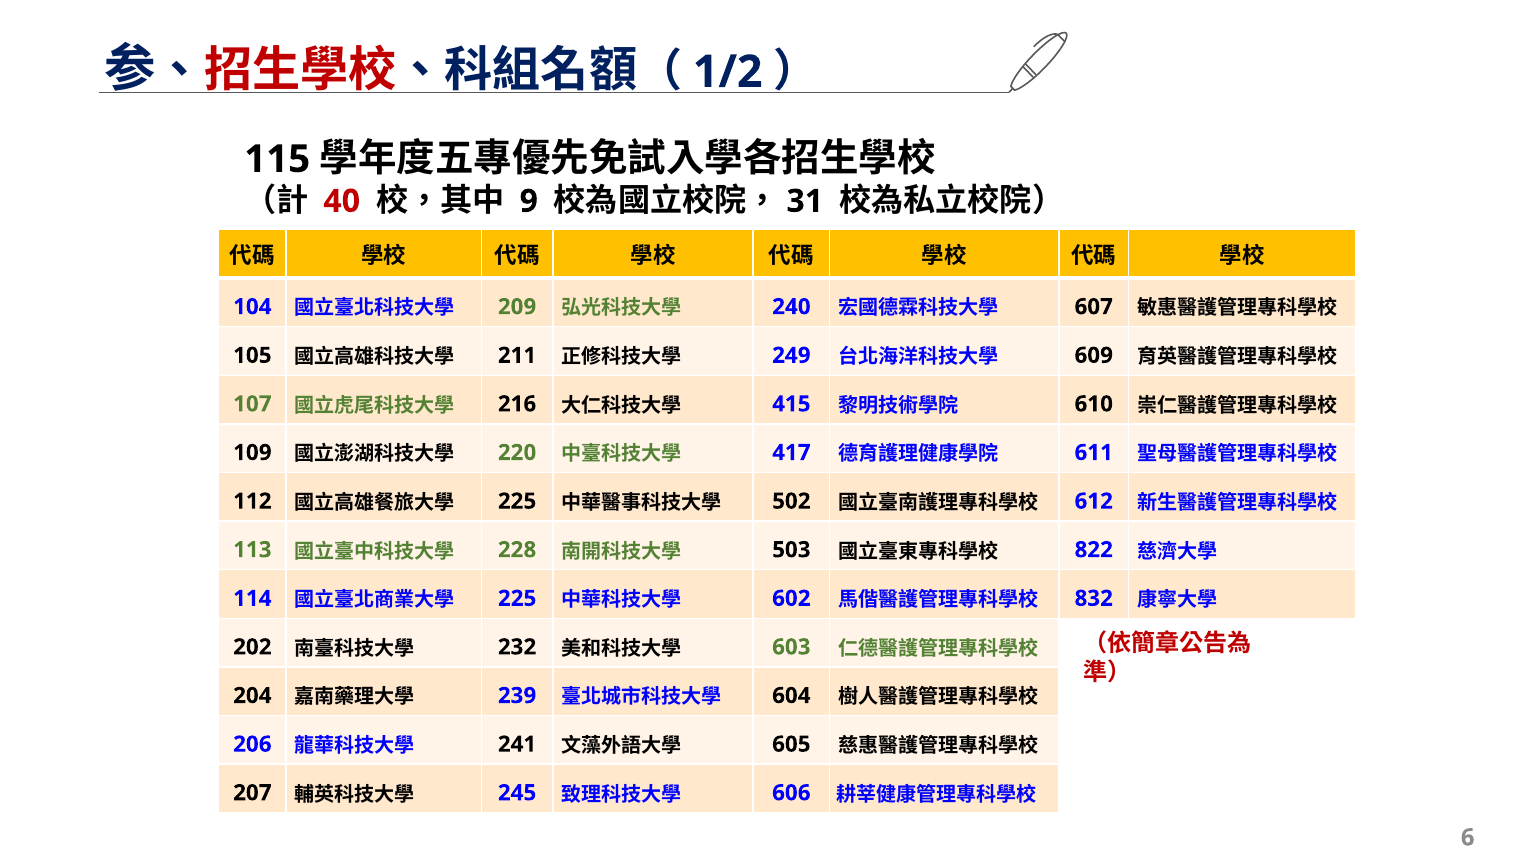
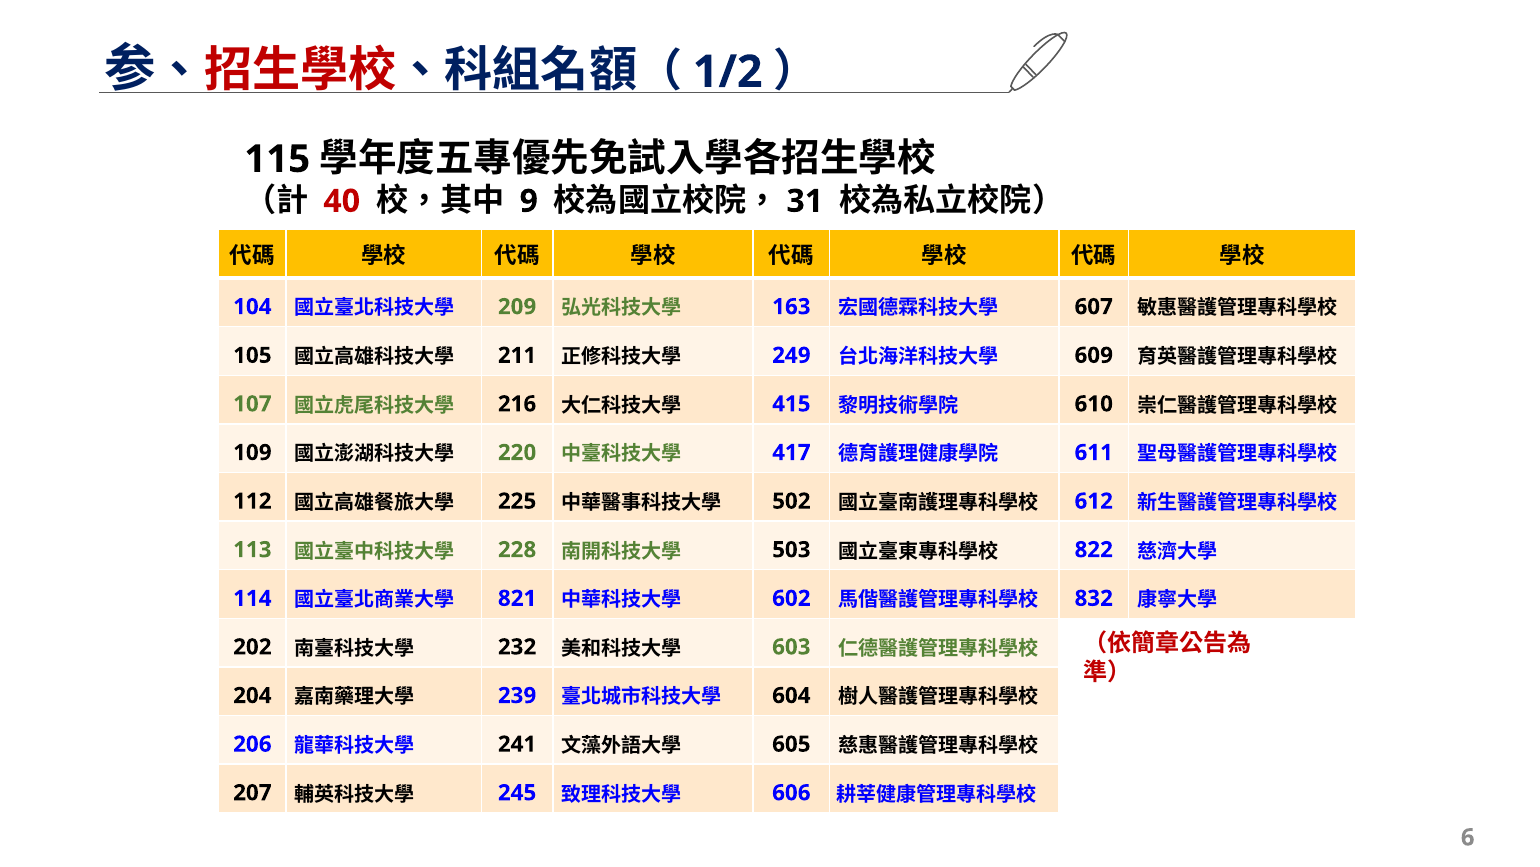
240: 240 -> 163 (791, 307)
225: 225 -> 821 (517, 598)
